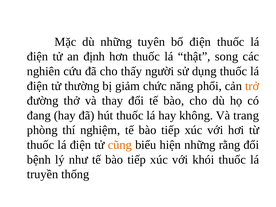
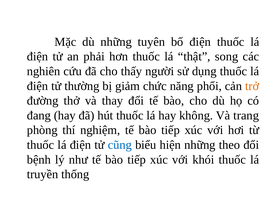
định: định -> phải (94, 57)
cũng colour: orange -> blue (120, 145)
rằng: rằng -> theo (229, 145)
